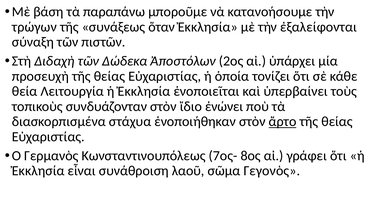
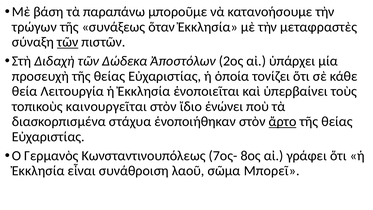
ἐξαλείφονται: ἐξαλείφονται -> μεταφραστὲς (319, 27)
τῶν underline: none -> present (68, 42)
συνδυάζονταν: συνδυάζονταν -> καινουργεῖται (106, 106)
Γεγονὸς: Γεγονὸς -> Μπορεῖ (272, 171)
